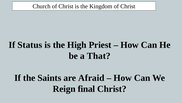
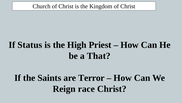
Afraid: Afraid -> Terror (91, 77)
final: final -> race (86, 88)
